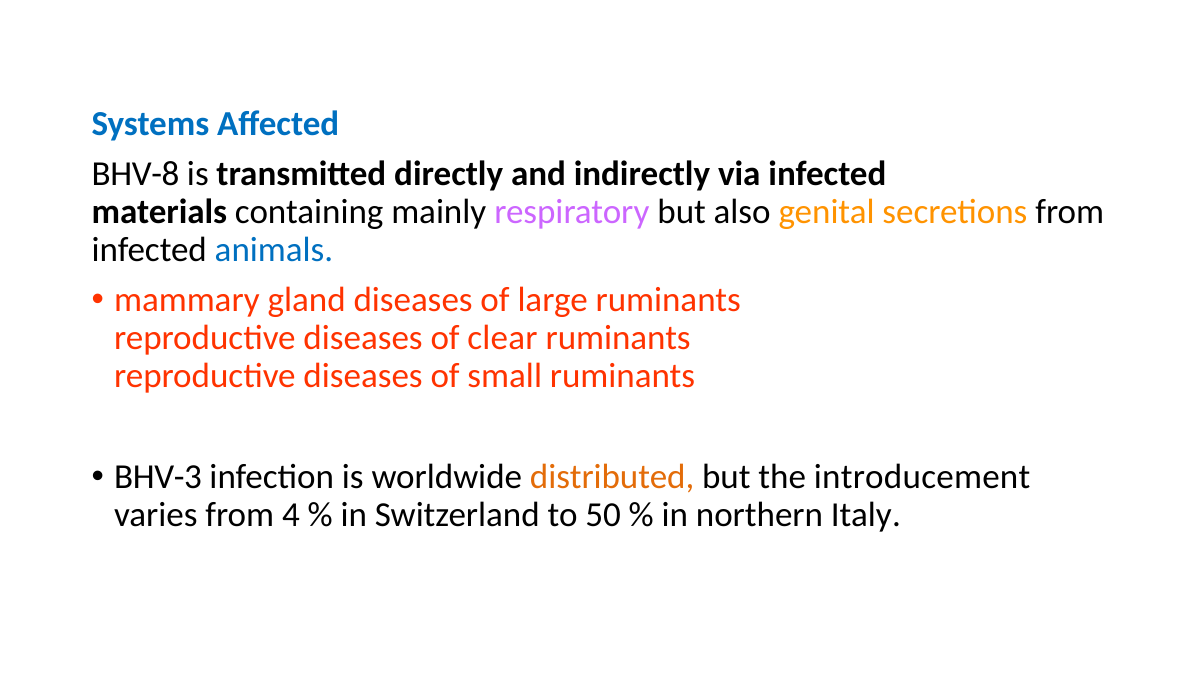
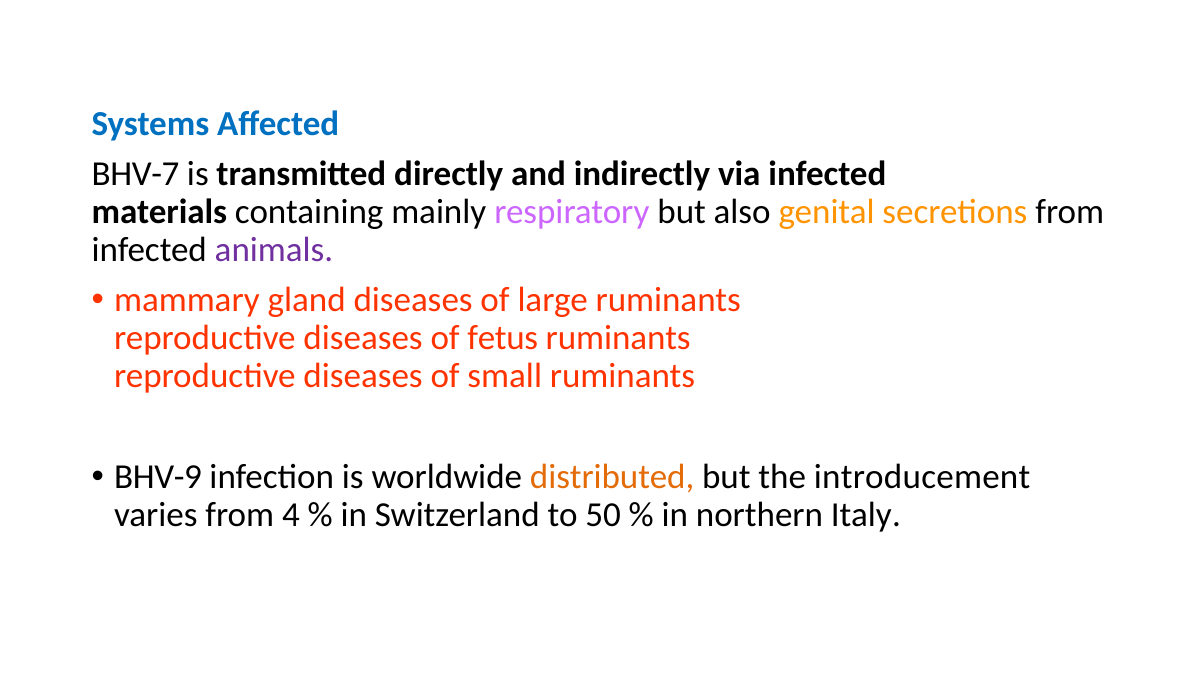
BHV-8: BHV-8 -> BHV-7 (135, 174)
animals colour: blue -> purple (274, 250)
clear: clear -> fetus (503, 338)
BHV-3: BHV-3 -> BHV-9 (158, 477)
